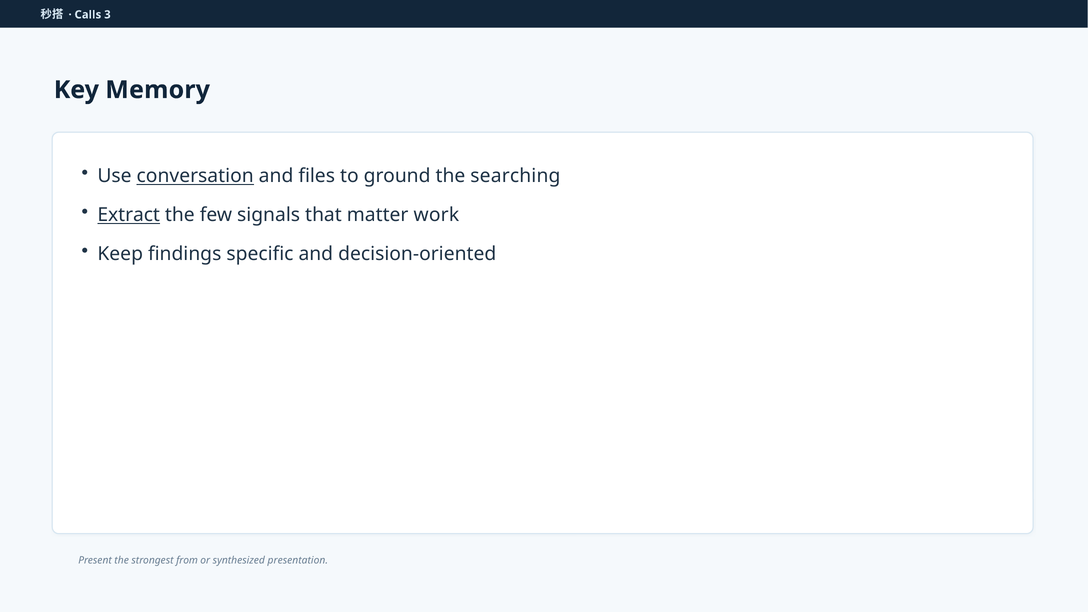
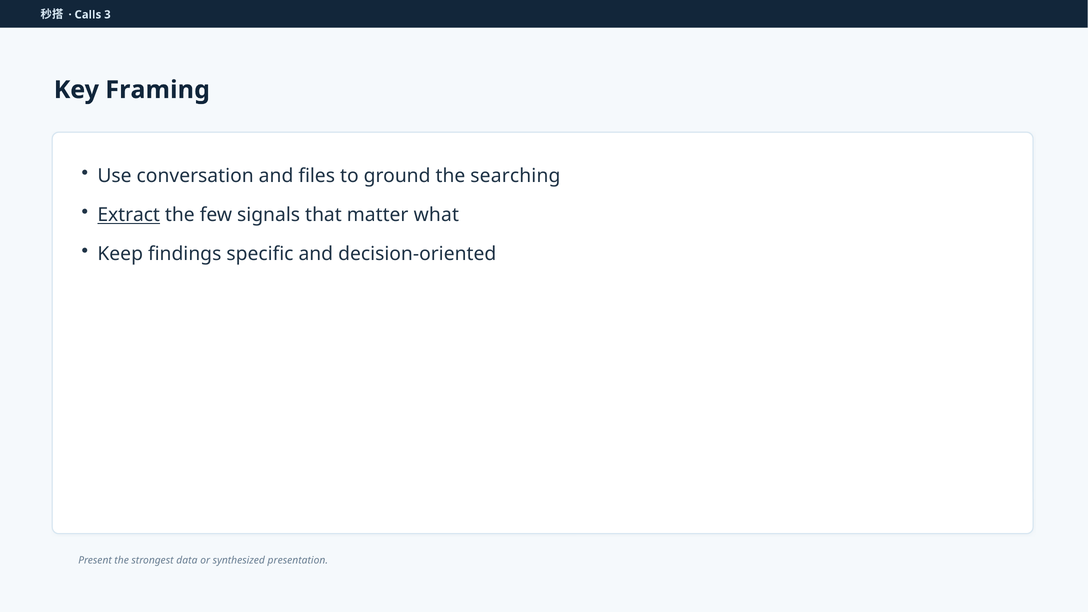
Memory: Memory -> Framing (158, 90)
conversation underline: present -> none (195, 176)
work: work -> what (436, 215)
from: from -> data (187, 560)
